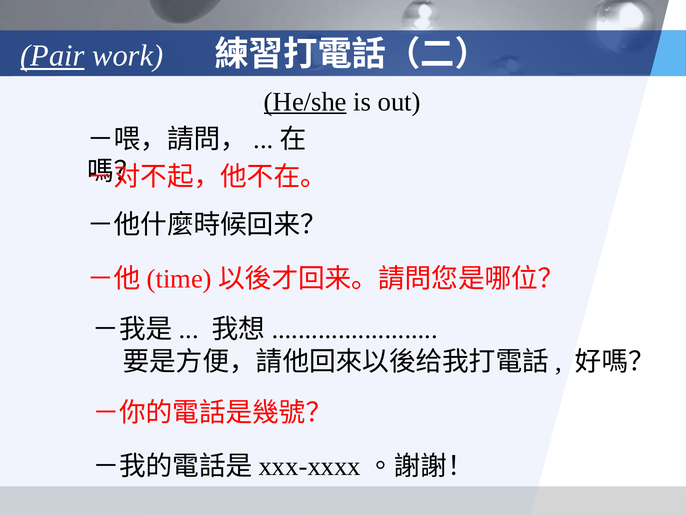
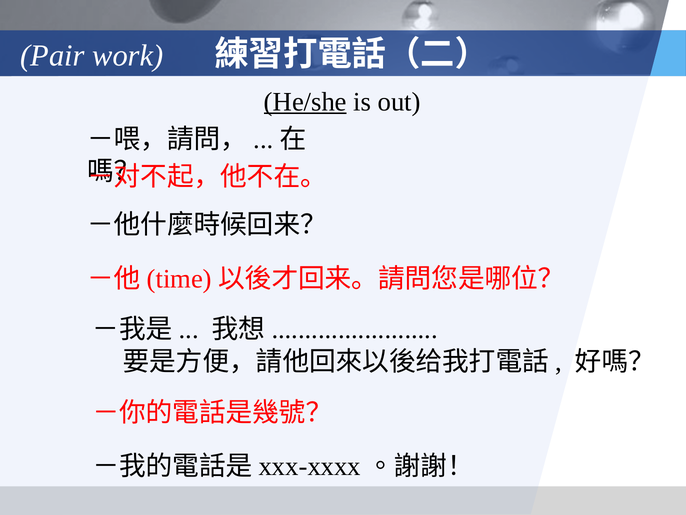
Pair underline: present -> none (52, 56)
